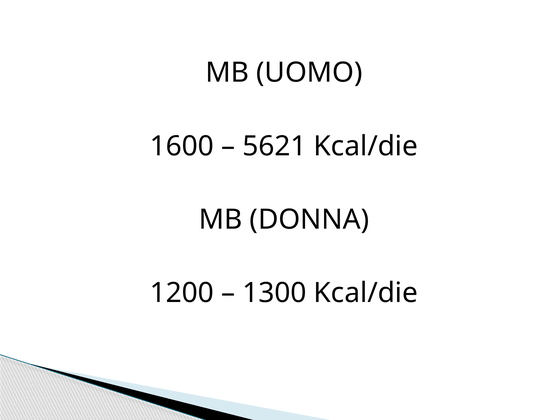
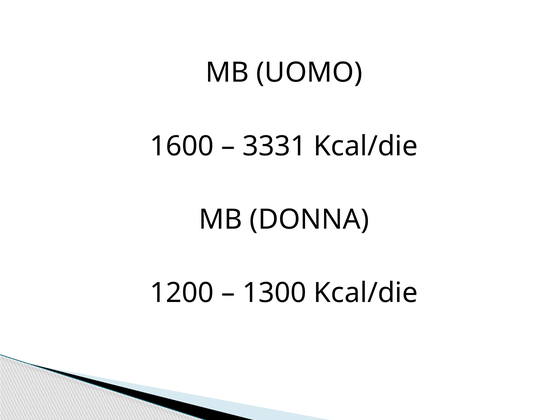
5621: 5621 -> 3331 (274, 146)
